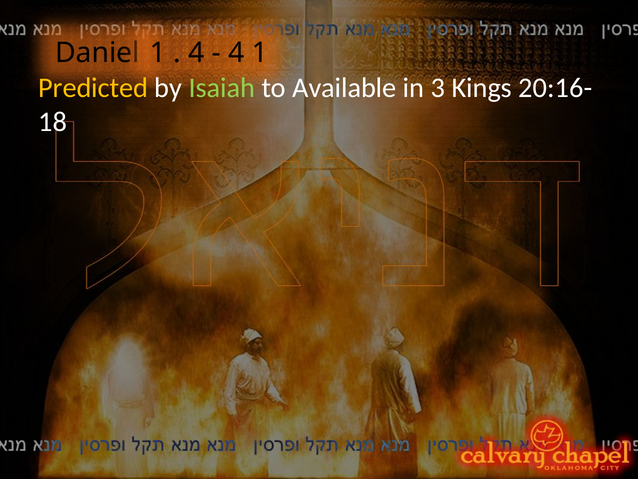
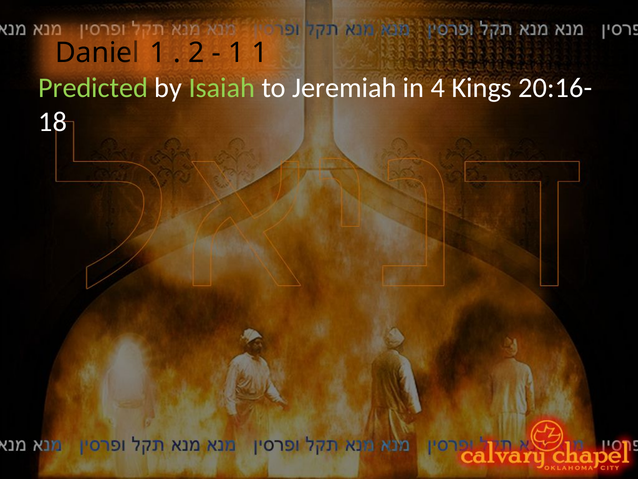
4: 4 -> 2 (196, 53)
4: 4 -> 1 (237, 53)
Predicted colour: yellow -> light green (93, 88)
Available: Available -> Jeremiah (344, 88)
3: 3 -> 4 (438, 88)
